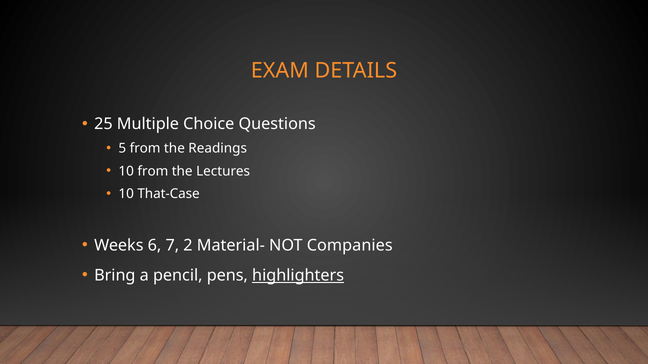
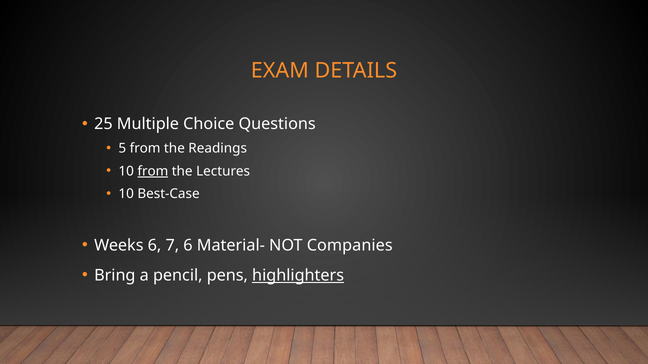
from underline: none -> present (153, 171)
That-Case: That-Case -> Best-Case (169, 194)
7 2: 2 -> 6 (188, 246)
